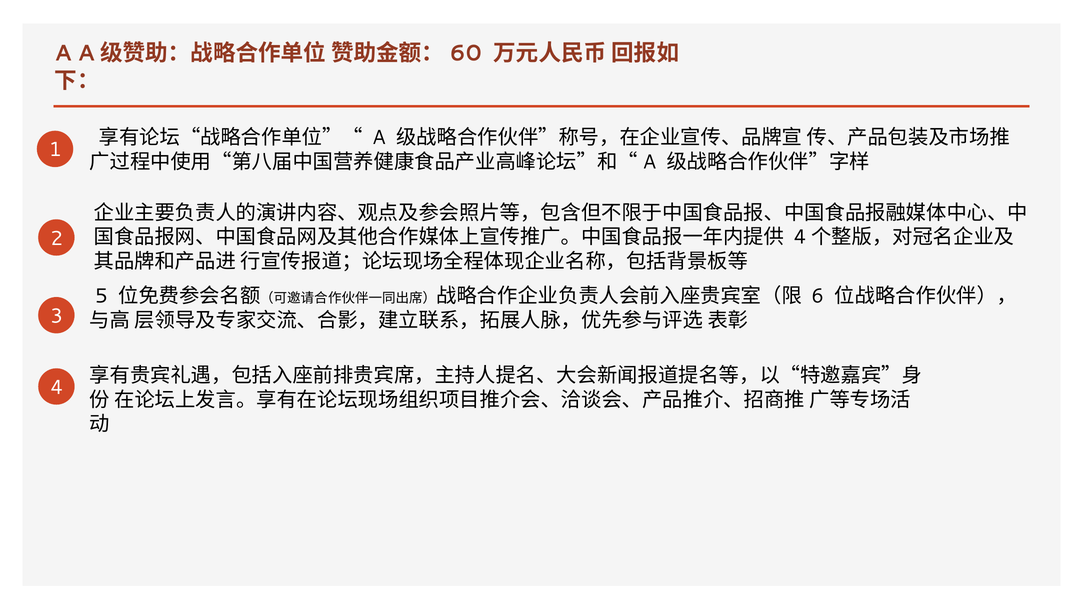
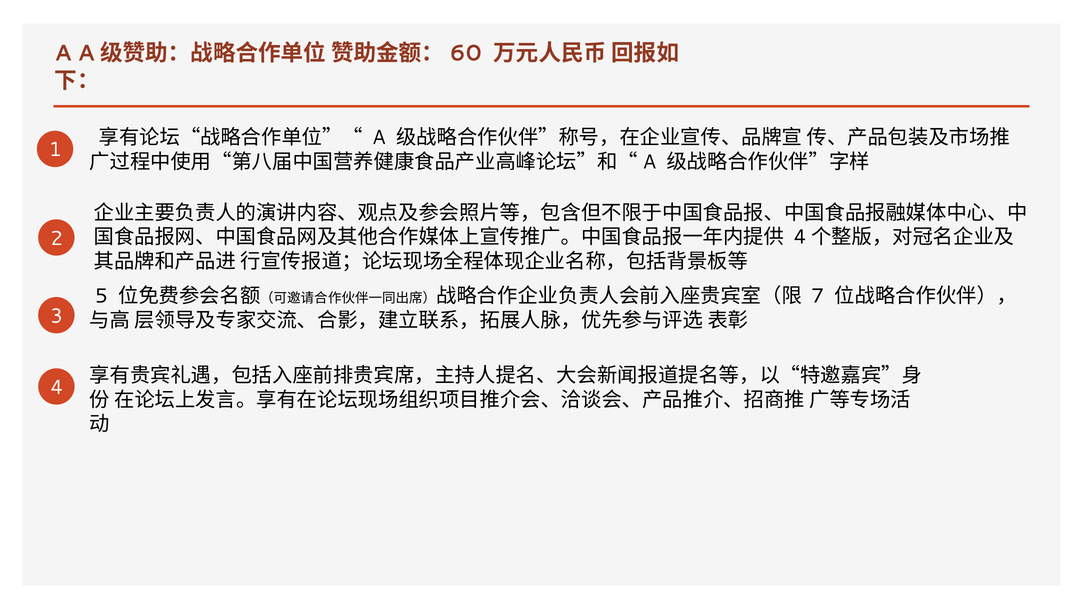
6: 6 -> 7 (818, 296)
